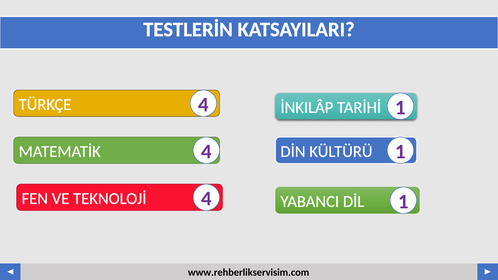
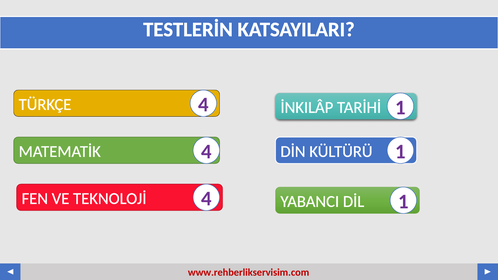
www.rehberlikservisim.com colour: black -> red (249, 273)
